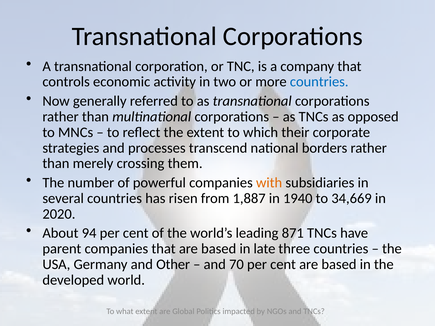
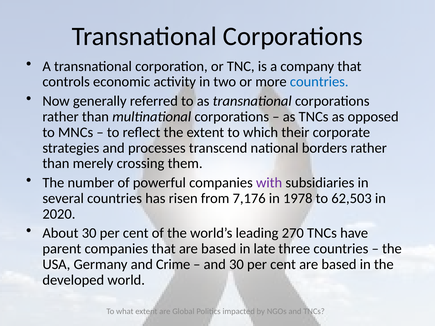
with colour: orange -> purple (269, 183)
1,887: 1,887 -> 7,176 (249, 198)
1940: 1940 -> 1978 (298, 198)
34,669: 34,669 -> 62,503 (352, 198)
About 94: 94 -> 30 (89, 233)
871: 871 -> 270 (293, 233)
Other: Other -> Crime (173, 265)
and 70: 70 -> 30 (236, 265)
